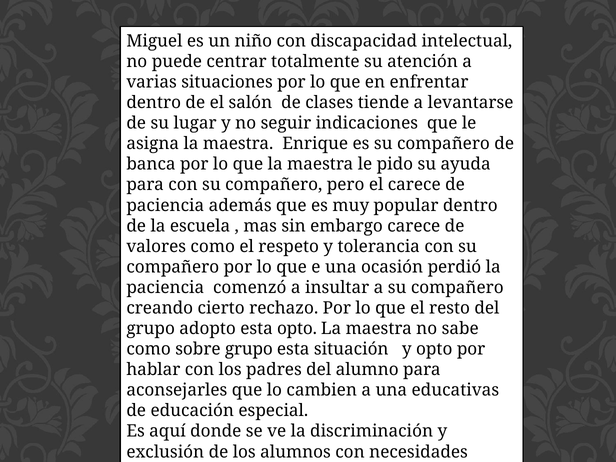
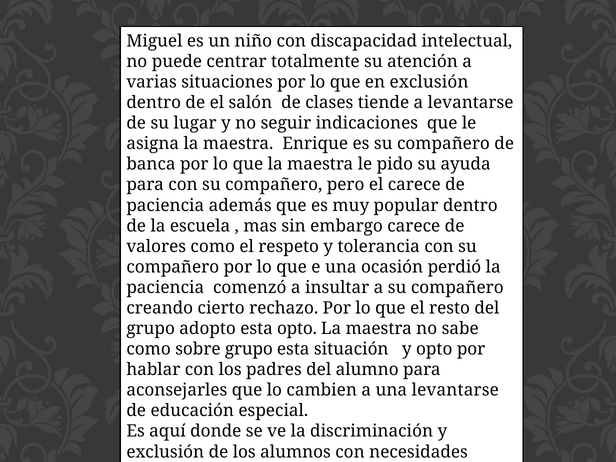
en enfrentar: enfrentar -> exclusión (429, 82)
una educativas: educativas -> levantarse (455, 390)
